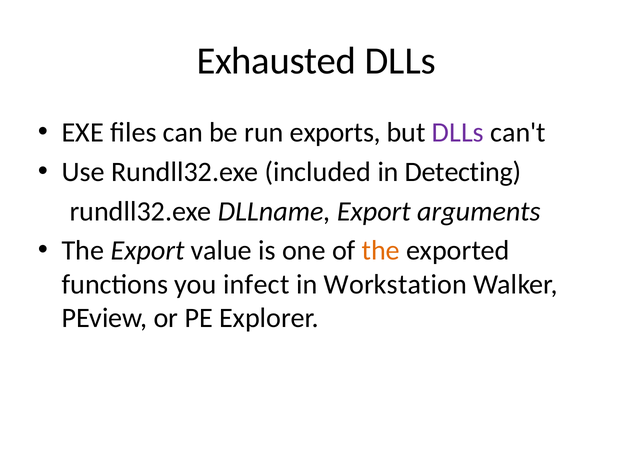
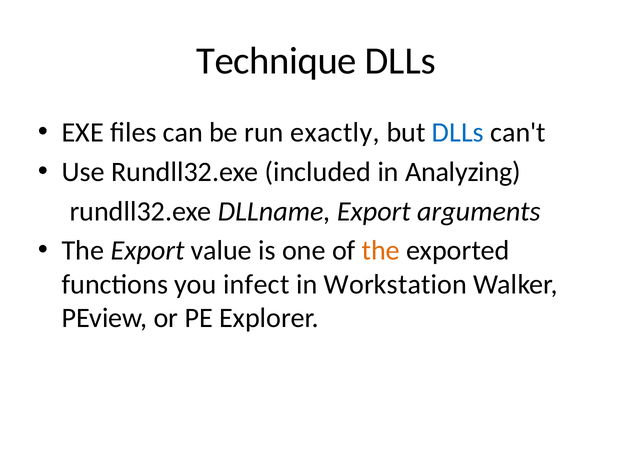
Exhausted: Exhausted -> Technique (276, 61)
exports: exports -> exactly (335, 133)
DLLs colour: purple -> blue (458, 133)
Detecting: Detecting -> Analyzing (463, 172)
